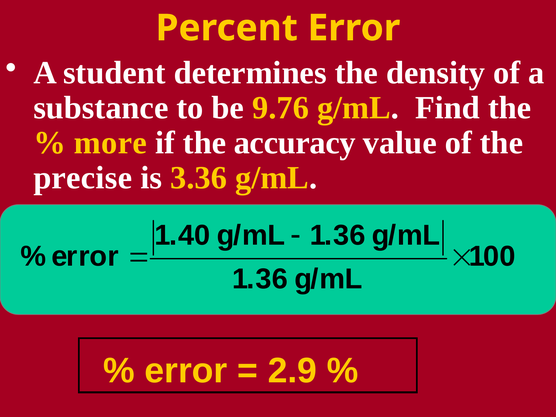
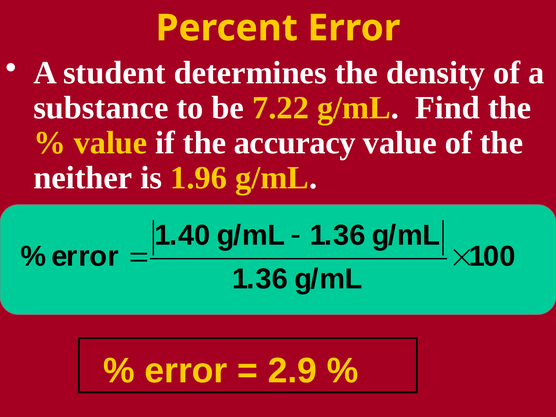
9.76: 9.76 -> 7.22 (281, 108)
more: more -> value (111, 143)
precise: precise -> neither (83, 178)
3.36: 3.36 -> 1.96 (199, 178)
